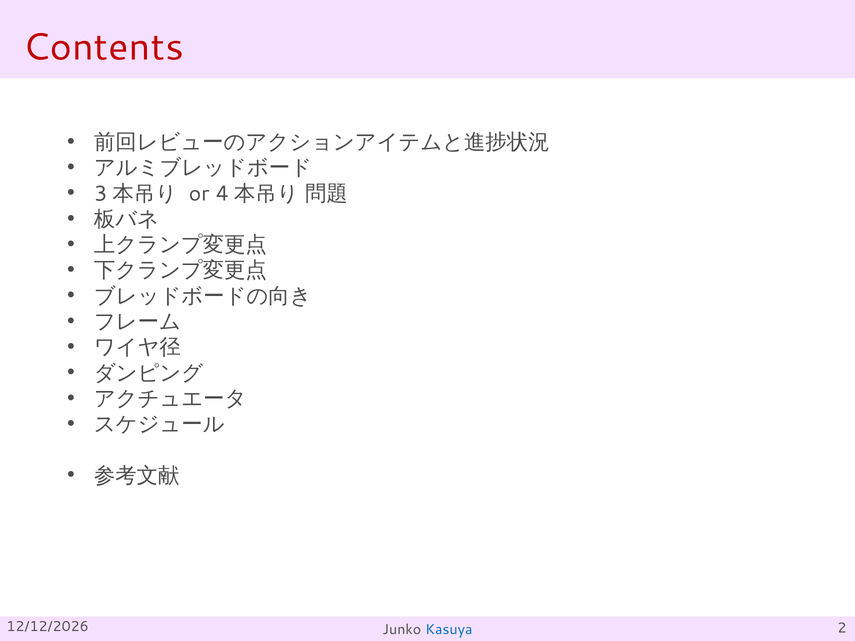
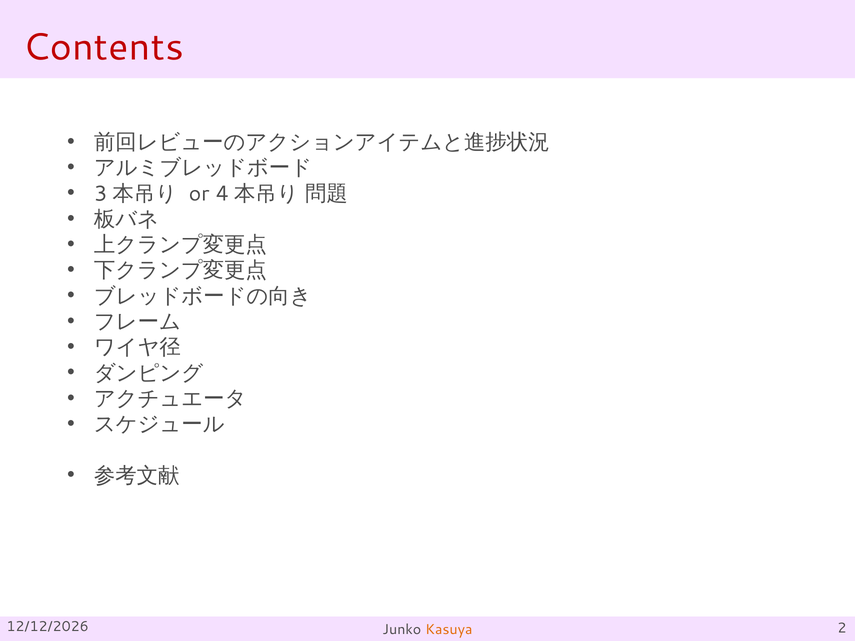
Kasuya colour: blue -> orange (449, 630)
